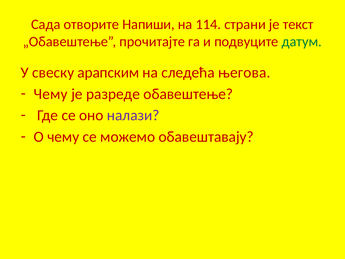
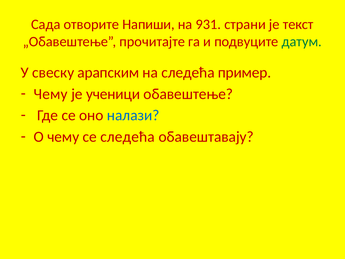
114: 114 -> 931 (208, 24)
његова: његова -> пример (245, 72)
разреде: разреде -> ученици (113, 94)
налази colour: purple -> blue (133, 115)
се можемо: можемо -> следећа (128, 137)
